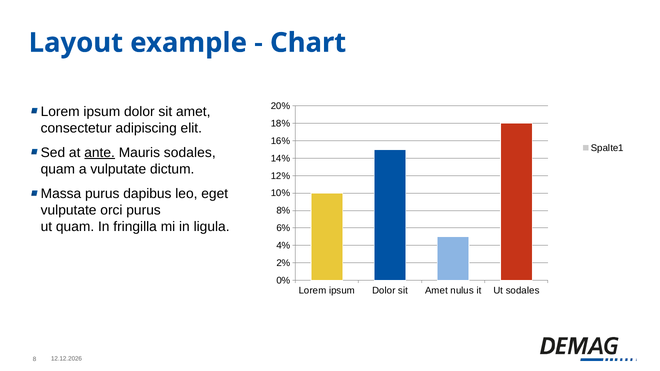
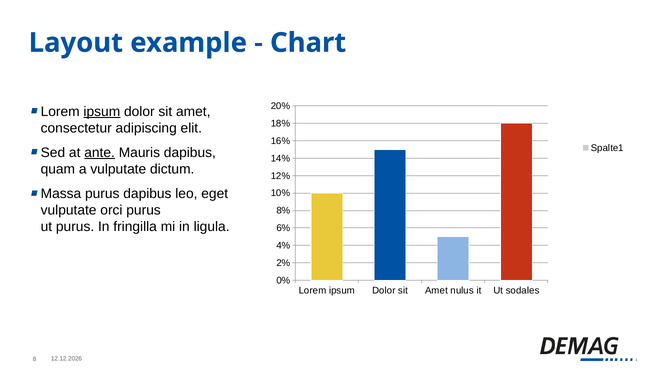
ipsum underline: none -> present (102, 112)
Mauris sodales: sodales -> dapibus (190, 153)
ut quam: quam -> purus (75, 227)
